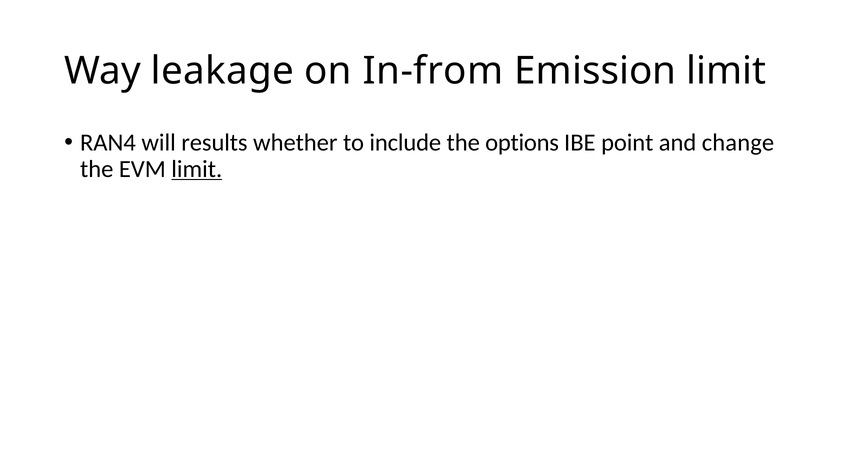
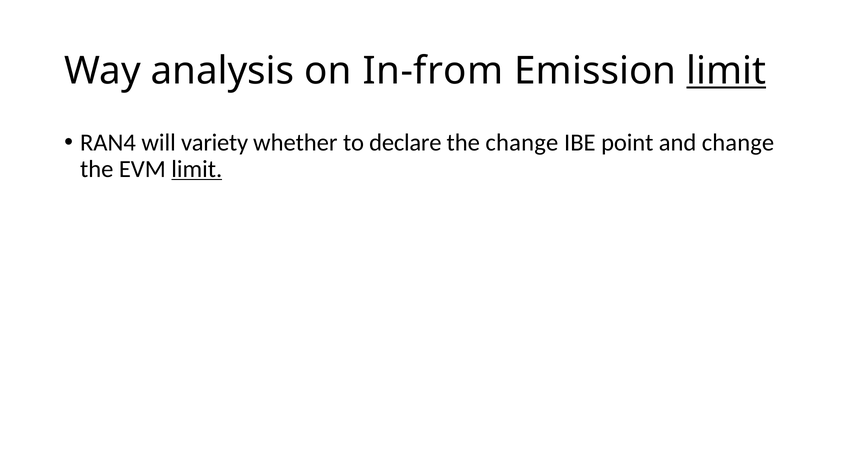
leakage: leakage -> analysis (223, 71)
limit underline: none -> present (726, 71)
results: results -> variety (215, 142)
include: include -> declare (405, 142)
the options: options -> change (522, 142)
